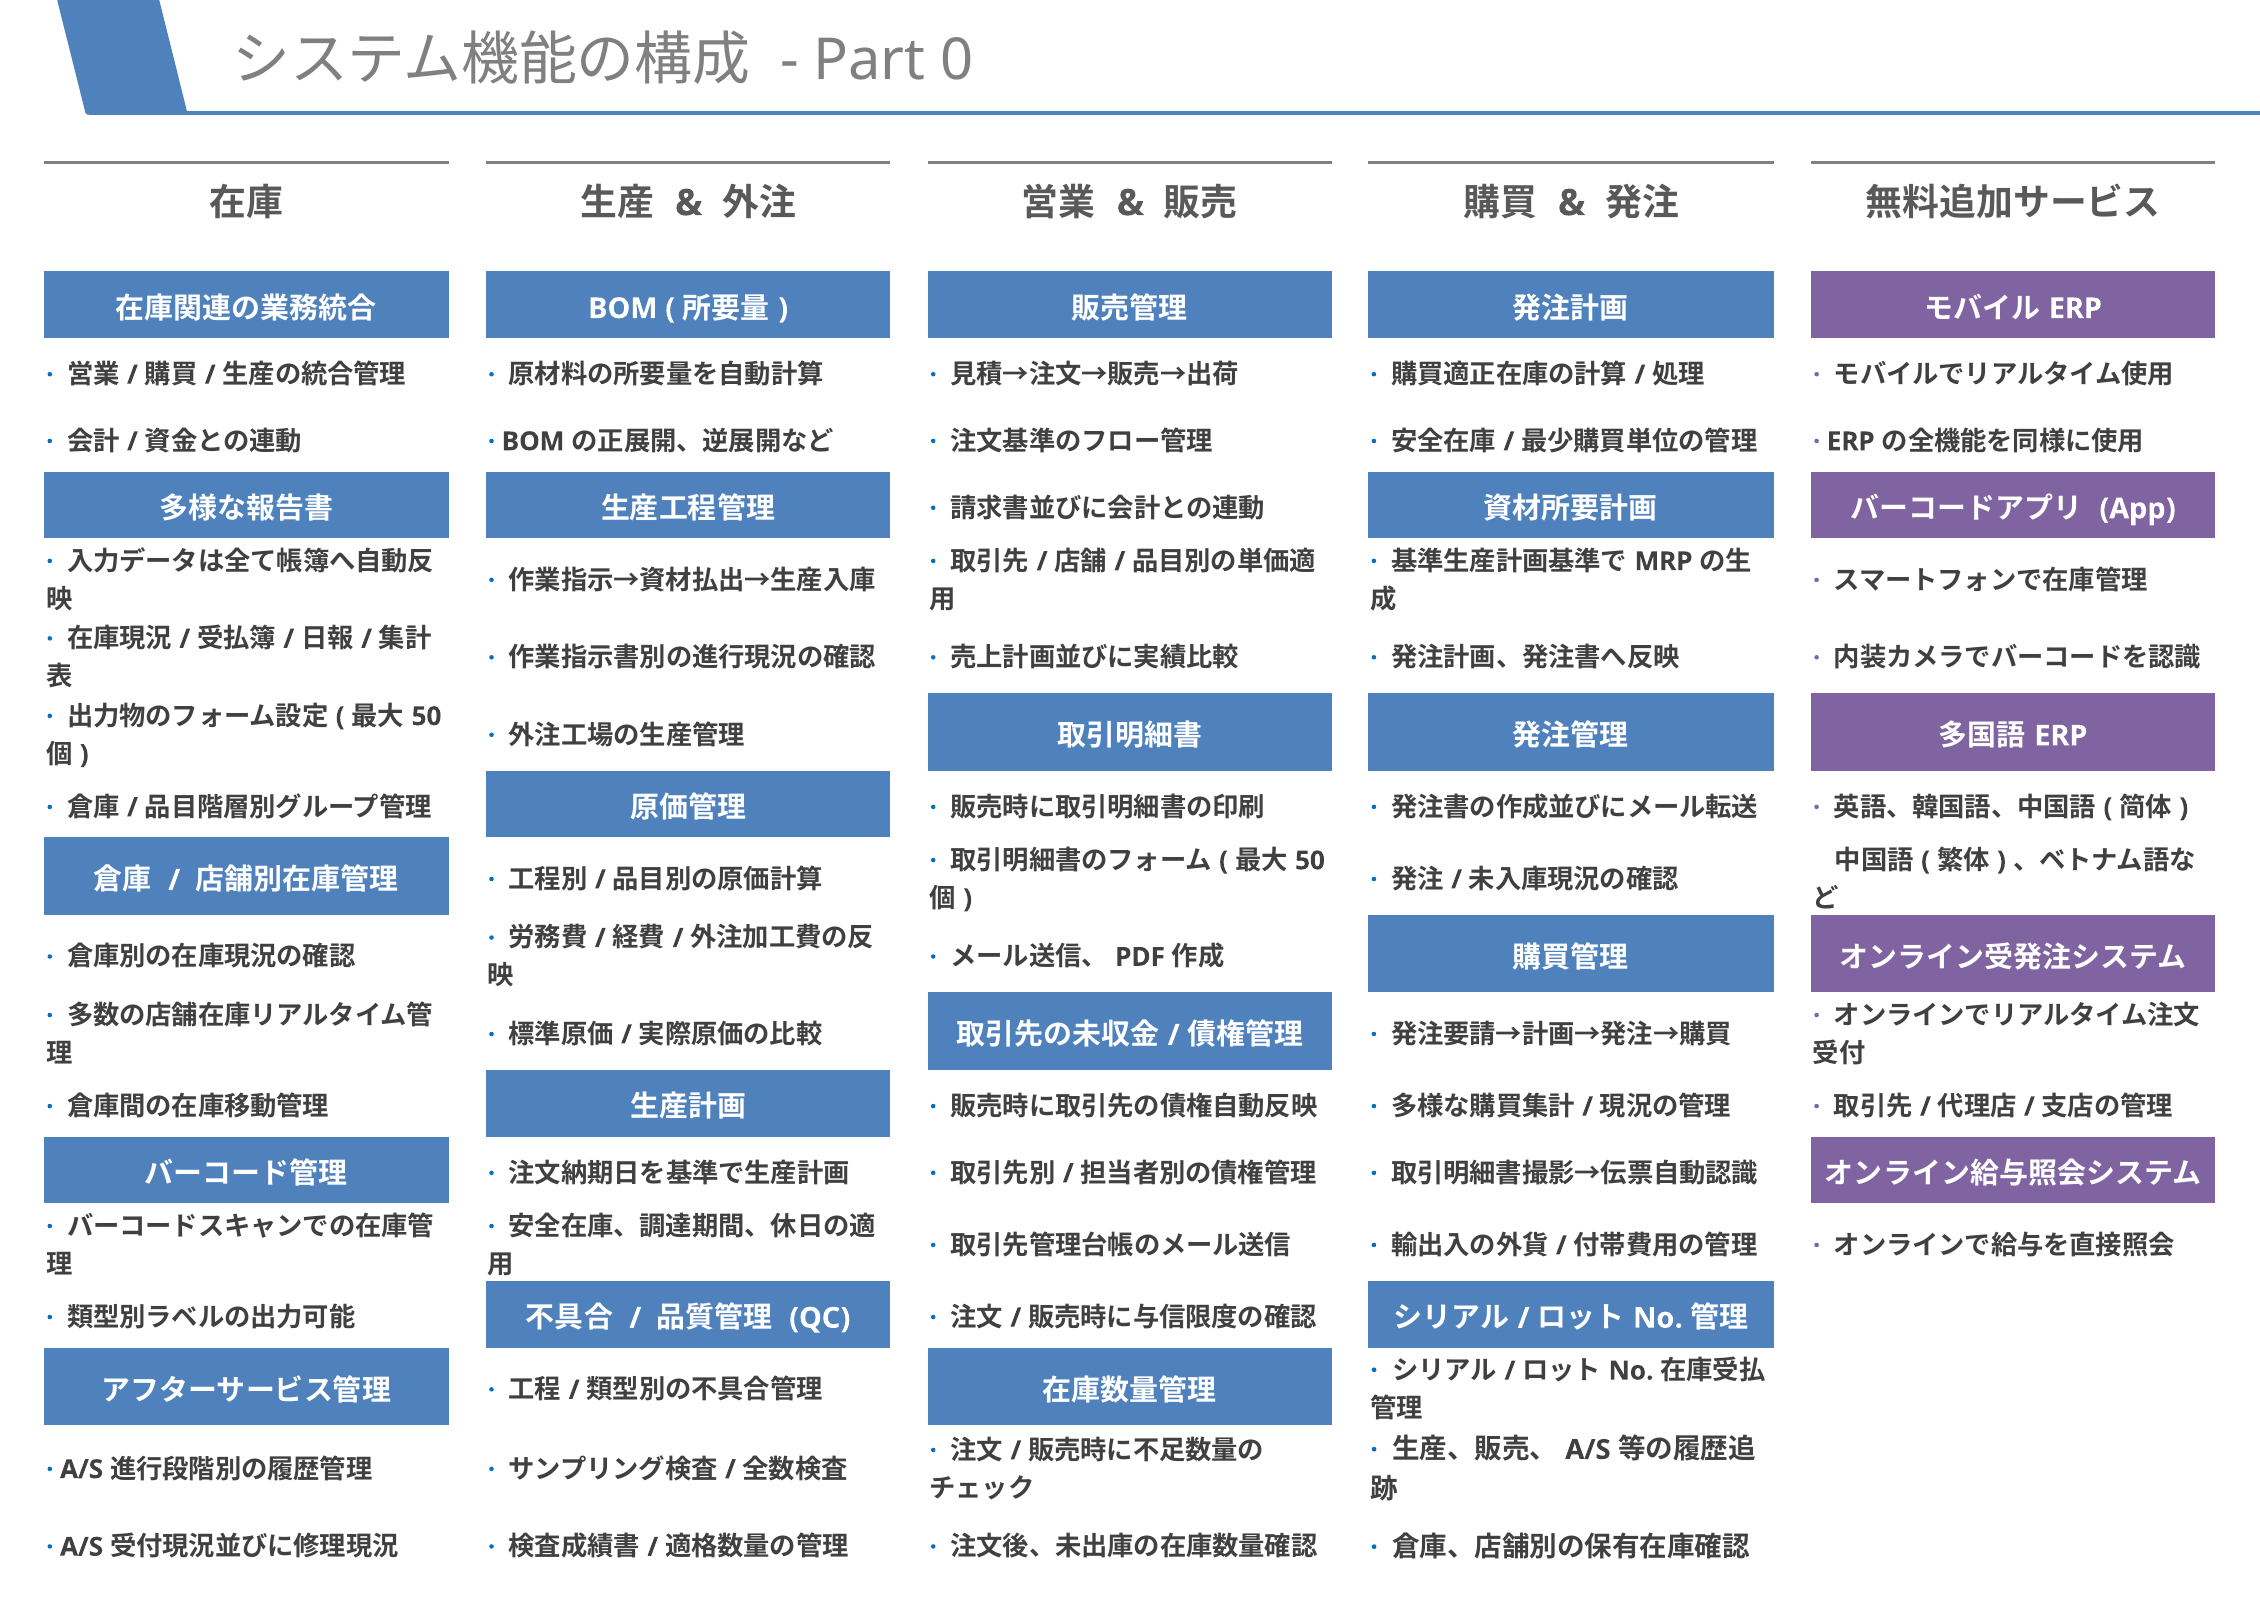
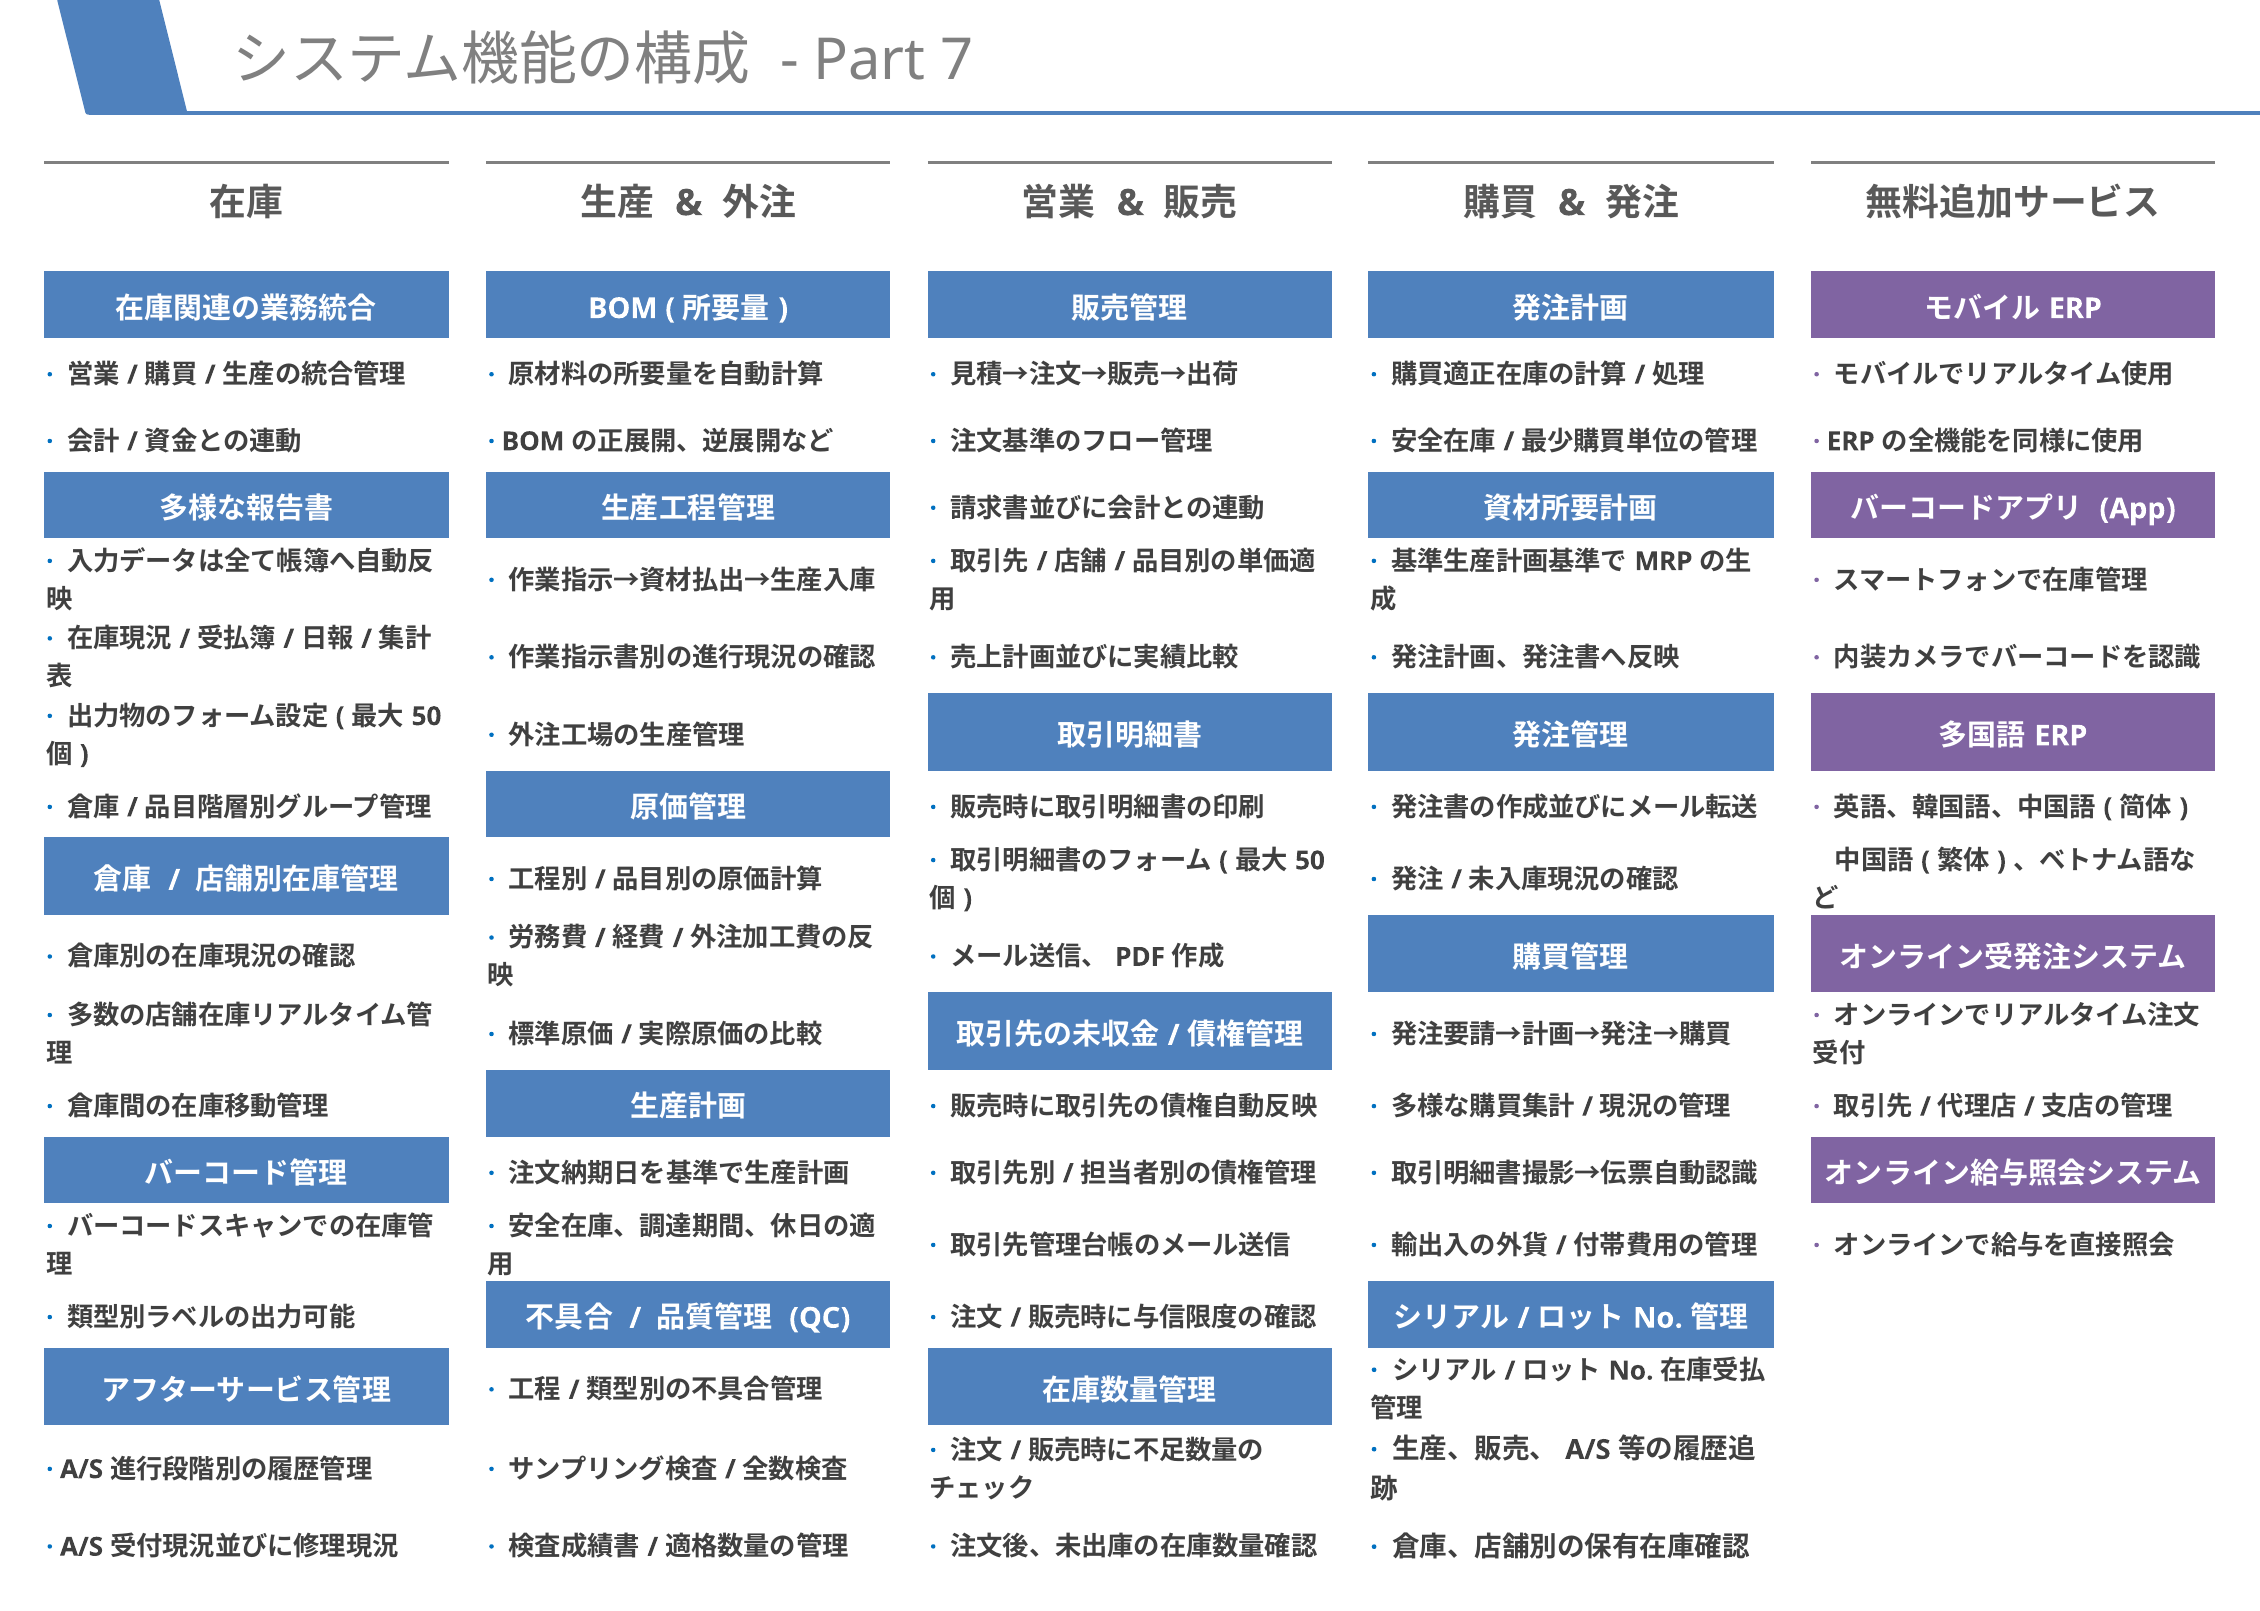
0: 0 -> 7 (957, 60)
